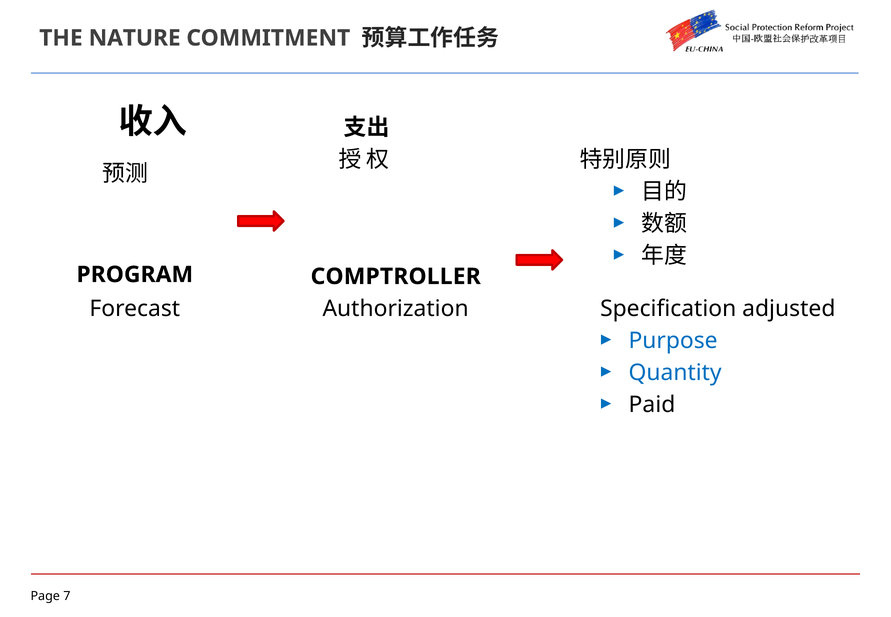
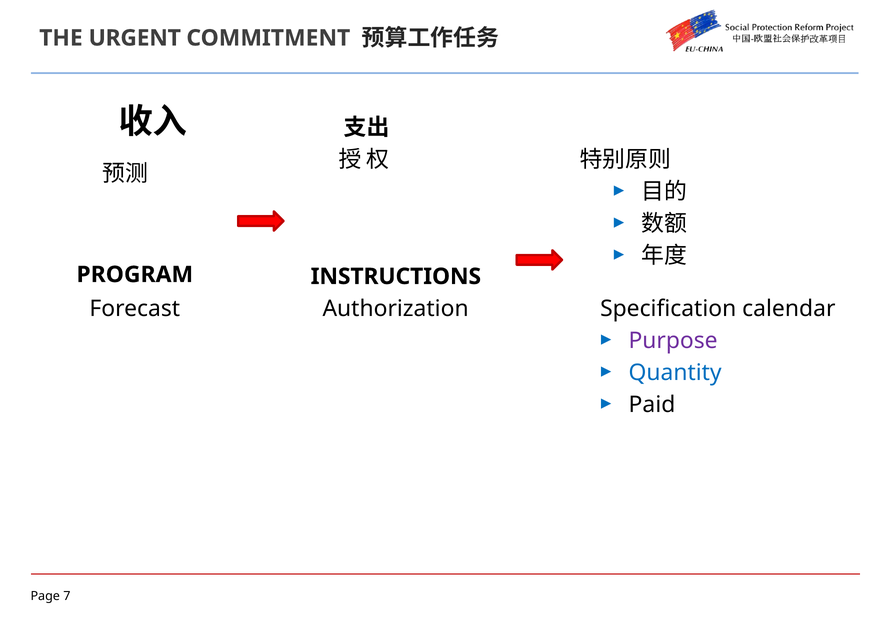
NATURE: NATURE -> URGENT (135, 38)
COMPTROLLER: COMPTROLLER -> INSTRUCTIONS (396, 276)
adjusted: adjusted -> calendar (789, 308)
Purpose colour: blue -> purple (673, 340)
